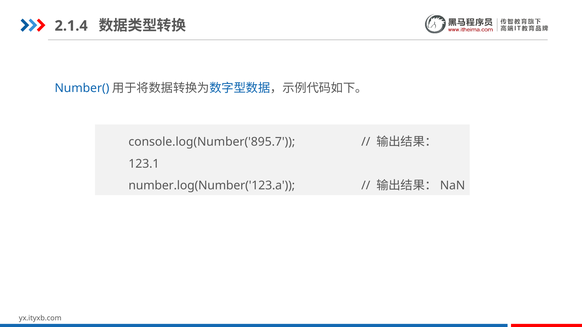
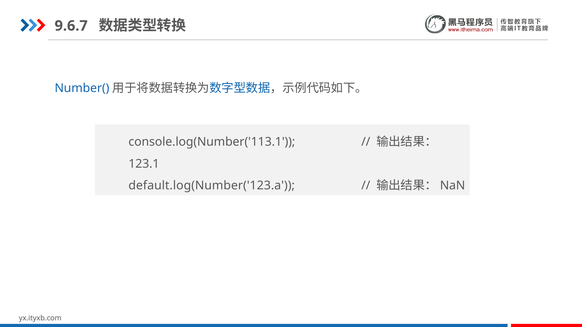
2.1.4: 2.1.4 -> 9.6.7 (71, 26)
console.log(Number('895.7: console.log(Number('895.7 -> console.log(Number('113.1 (212, 142)
number.log(Number('123.a: number.log(Number('123.a -> default.log(Number('123.a (212, 186)
